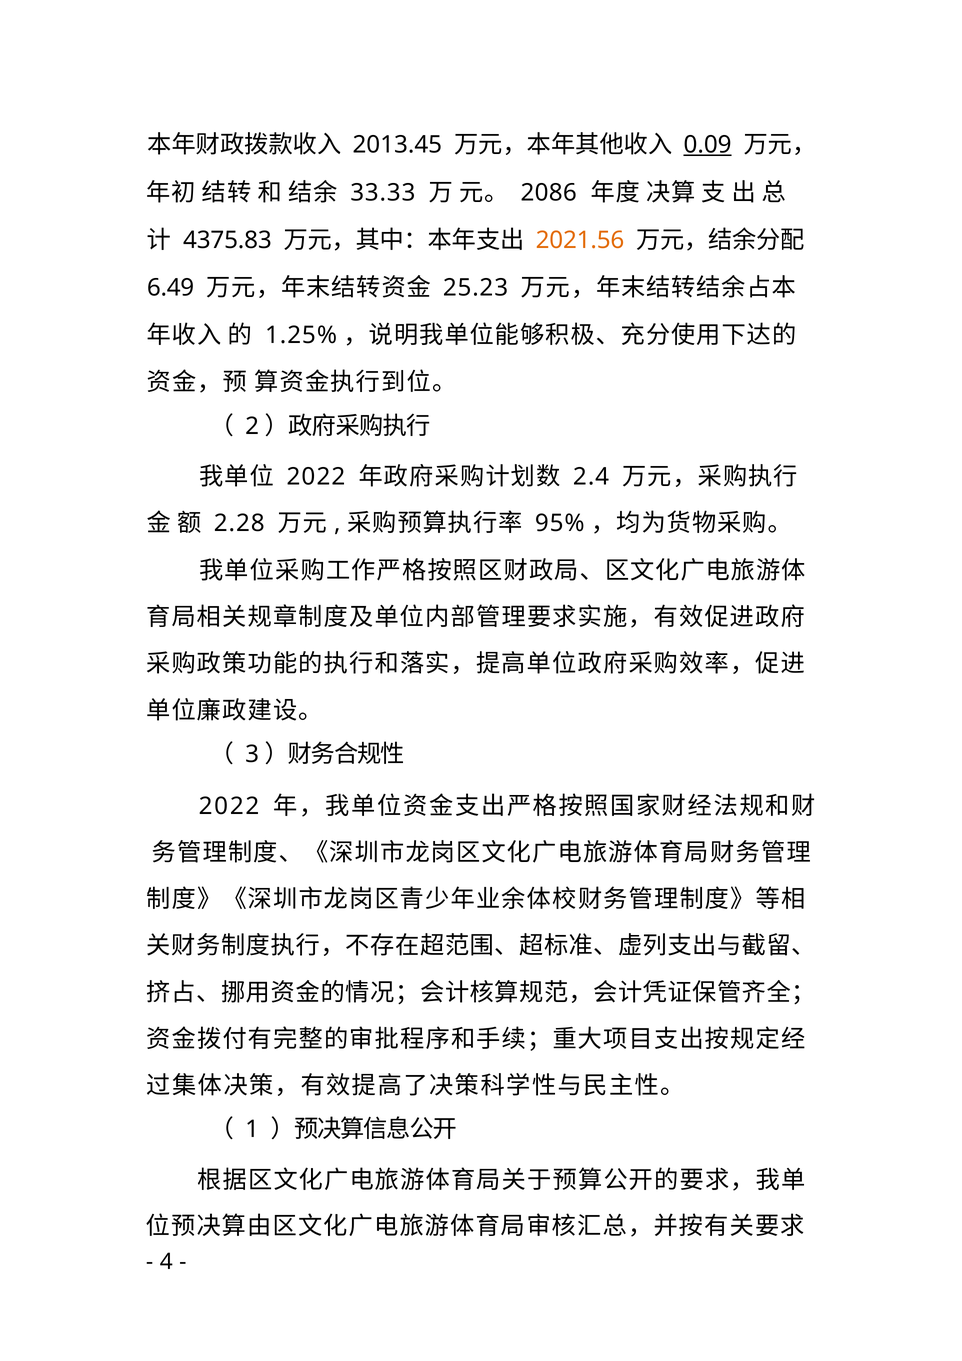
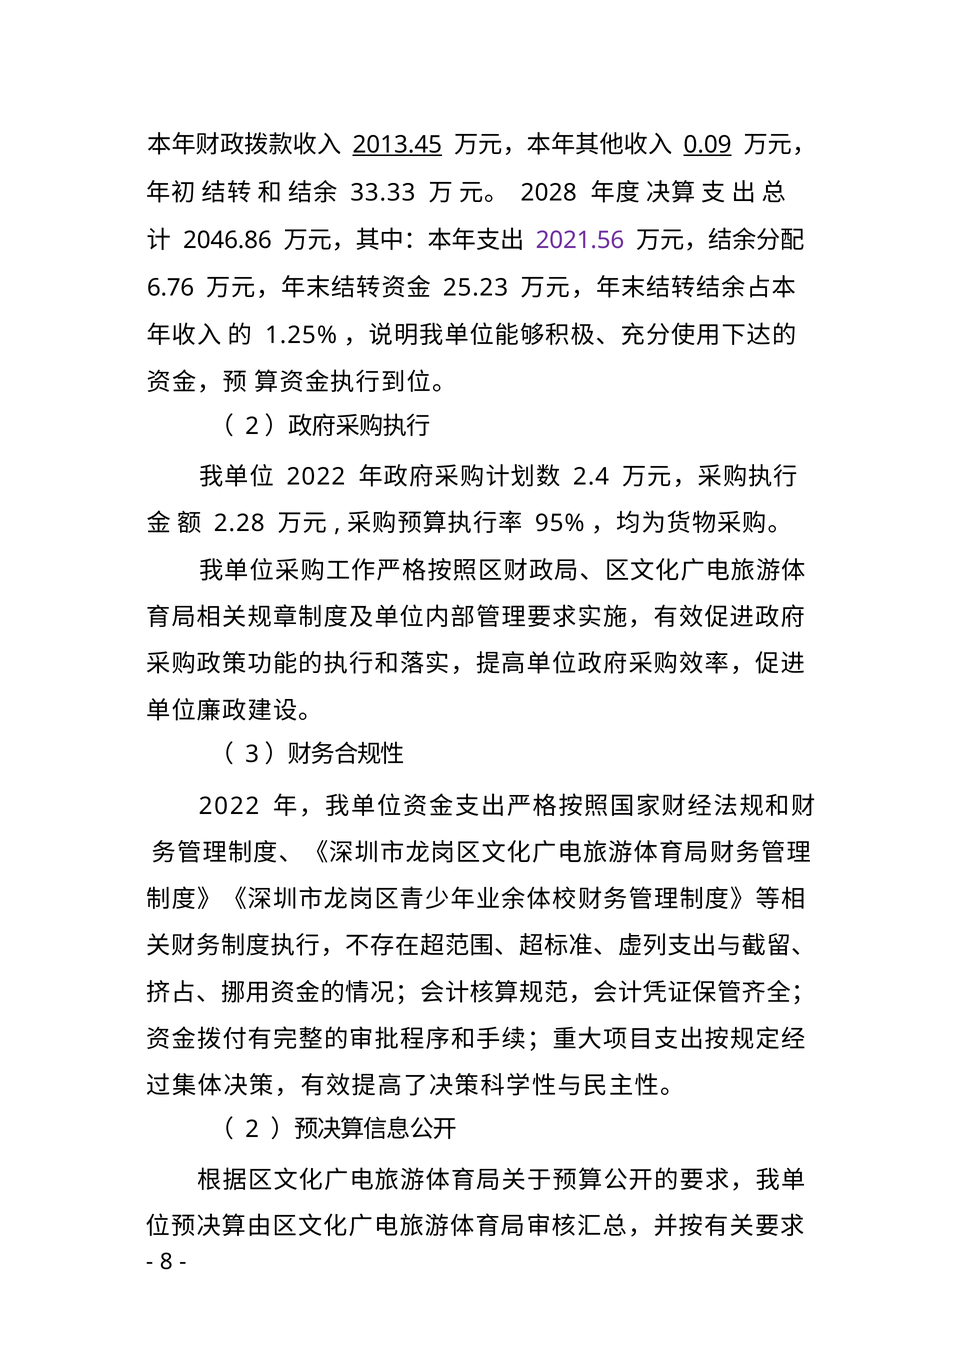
2013.45 underline: none -> present (397, 145)
2086: 2086 -> 2028 (549, 193)
4375.83: 4375.83 -> 2046.86 (227, 240)
2021.56 colour: orange -> purple (580, 240)
6.49: 6.49 -> 6.76 (171, 288)
1: 1 -> 2 (252, 1129)
4: 4 -> 8 (166, 1261)
